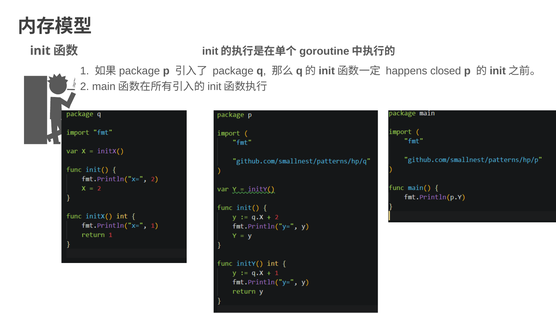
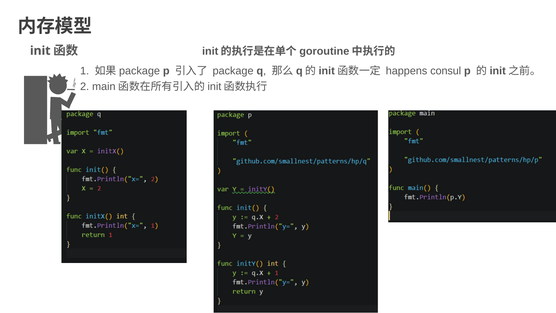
closed: closed -> consul (446, 71)
